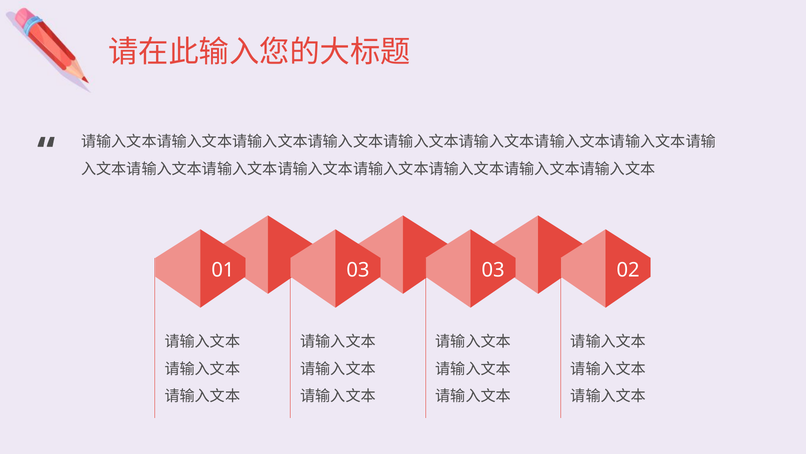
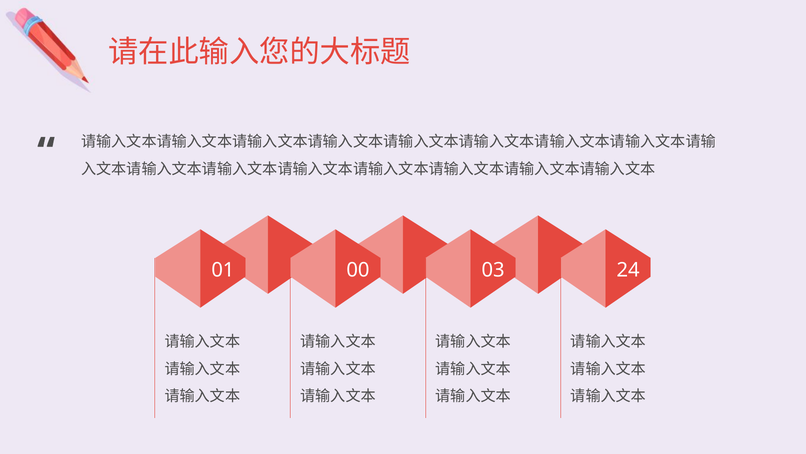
01 03: 03 -> 00 (358, 270)
02: 02 -> 24 (628, 270)
